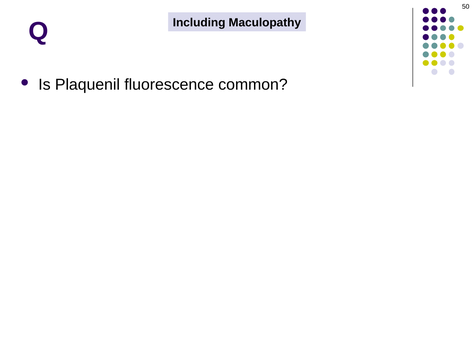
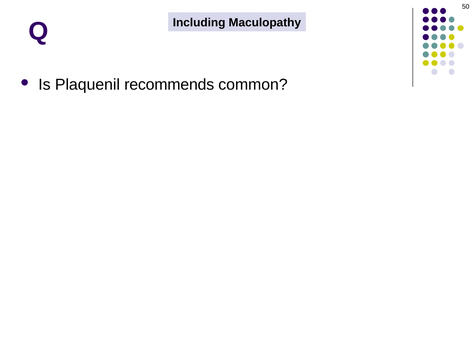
fluorescence: fluorescence -> recommends (169, 85)
